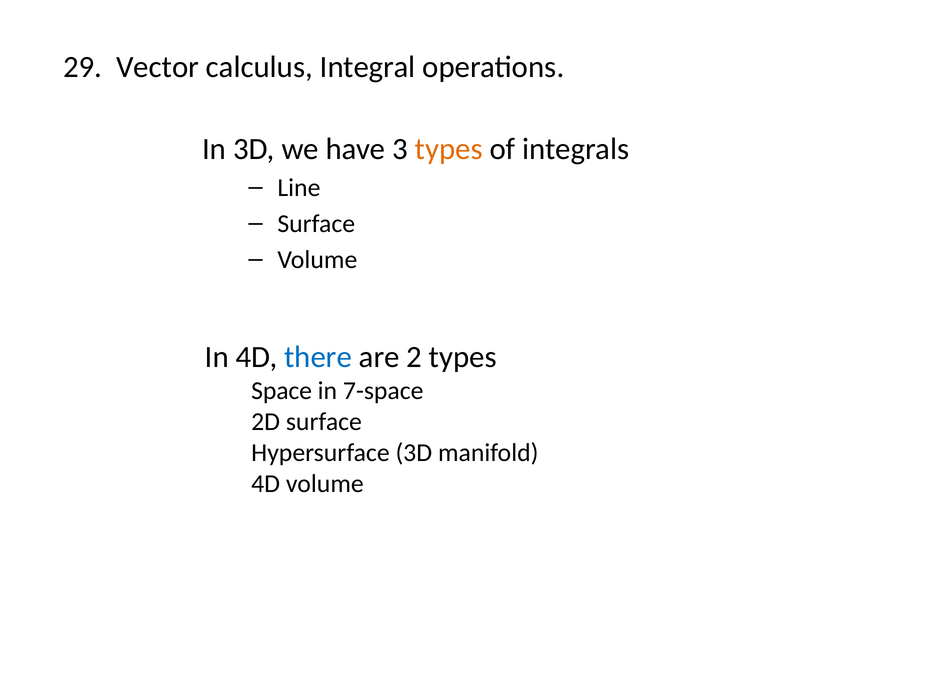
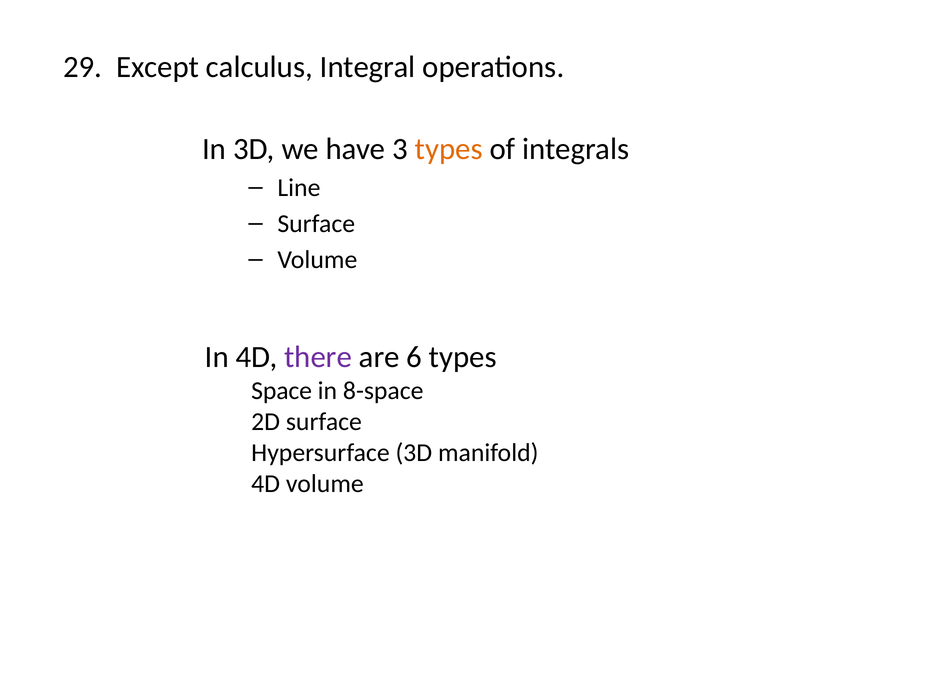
Vector: Vector -> Except (158, 67)
there colour: blue -> purple (318, 357)
2: 2 -> 6 (414, 357)
7-space: 7-space -> 8-space (383, 391)
